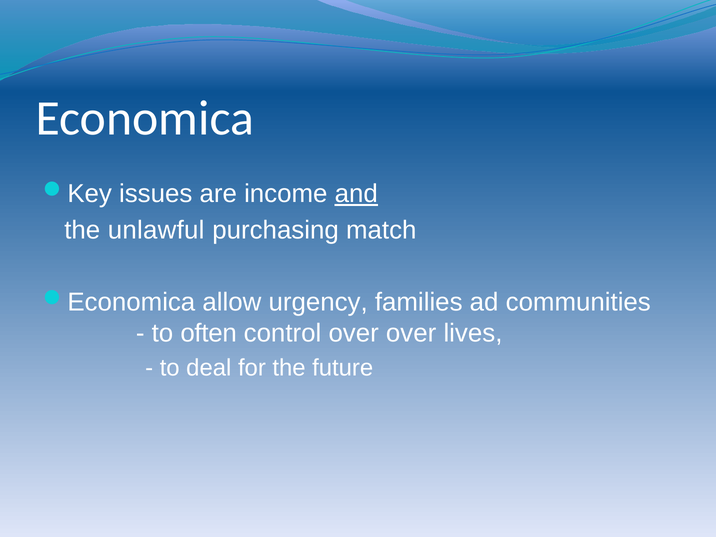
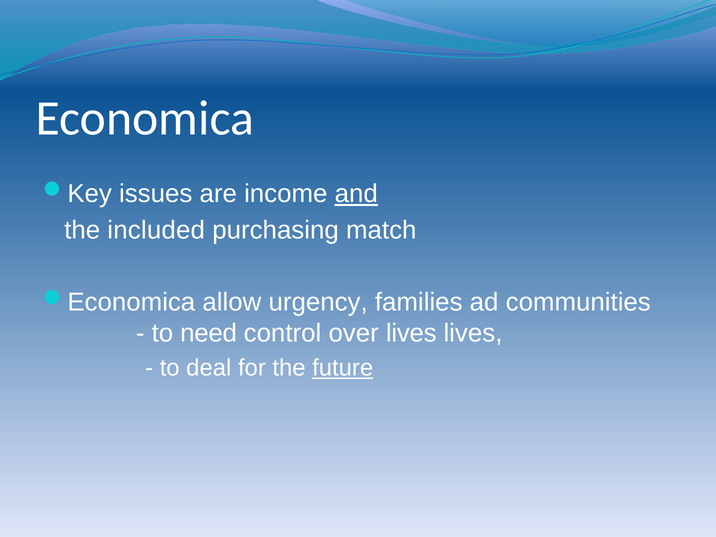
unlawful: unlawful -> included (156, 230)
often: often -> need (209, 333)
over over: over -> lives (411, 333)
future underline: none -> present (343, 368)
